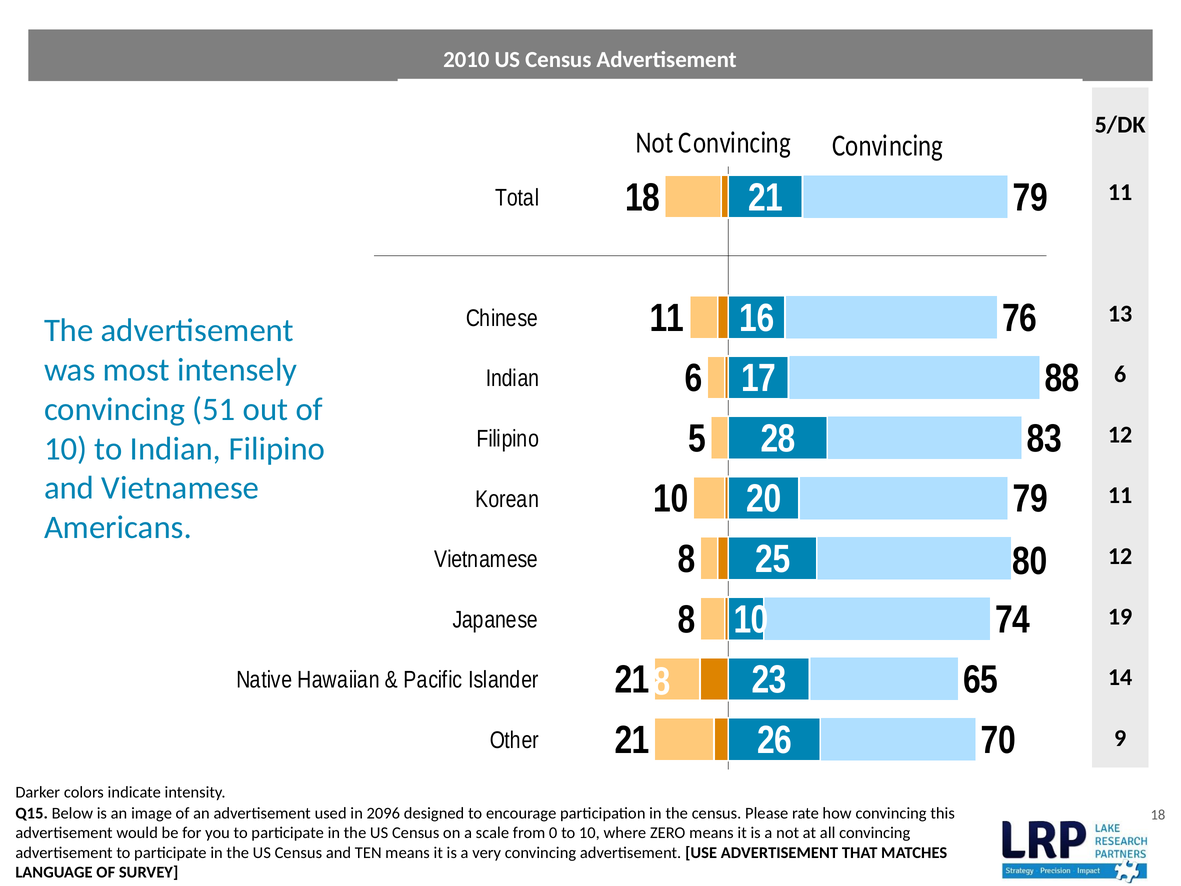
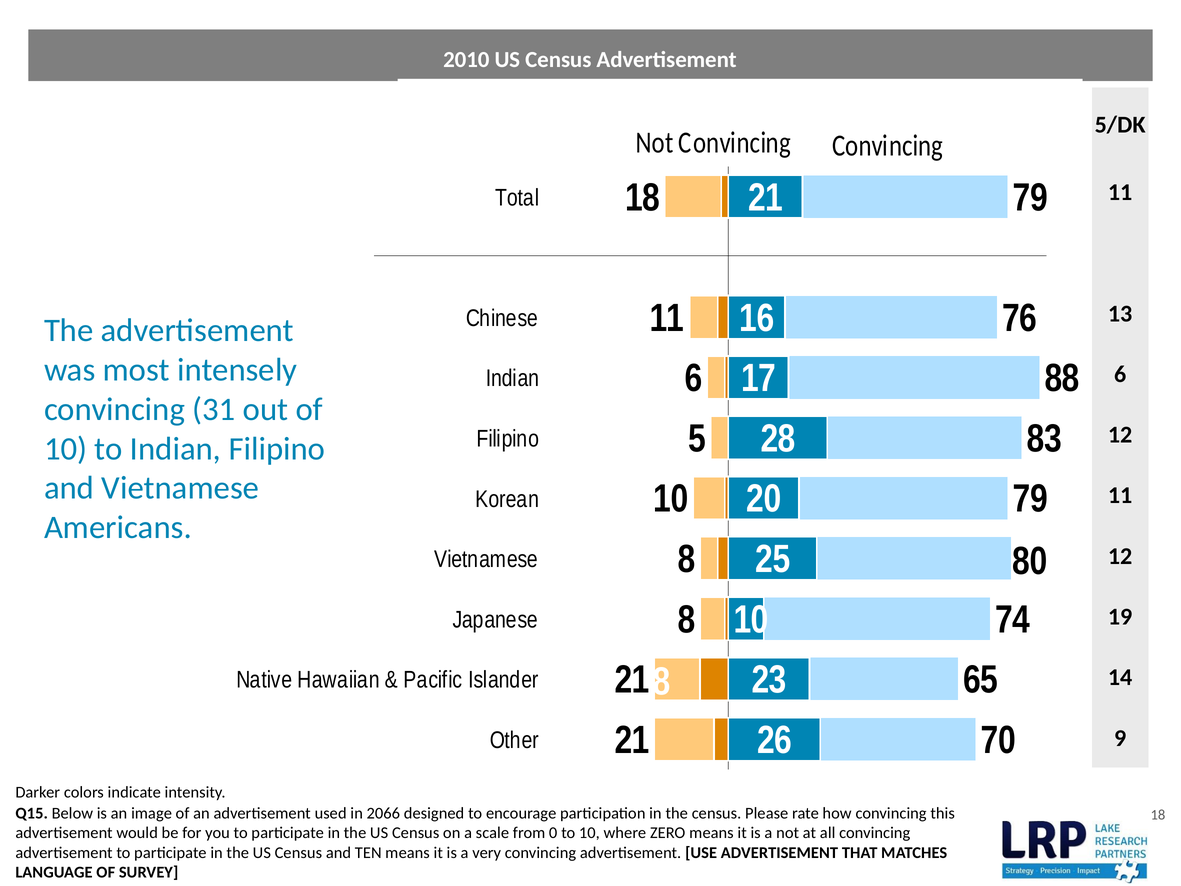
51: 51 -> 31 (214, 409)
2096: 2096 -> 2066 (383, 813)
